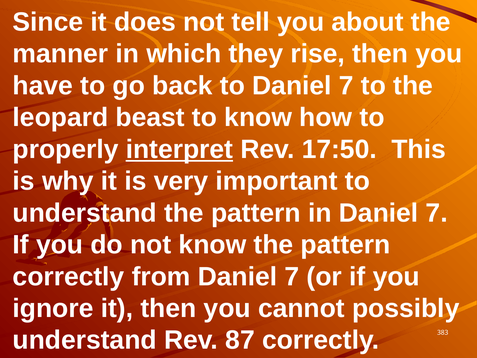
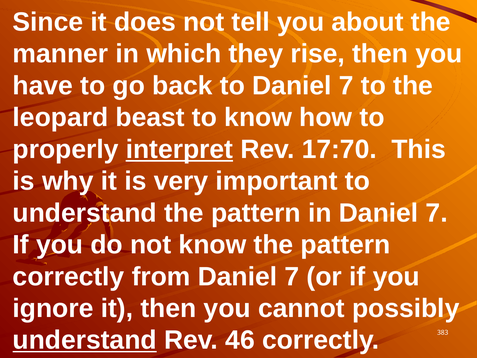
17:50: 17:50 -> 17:70 (339, 149)
understand underline: none -> present (85, 340)
87: 87 -> 46 (240, 340)
